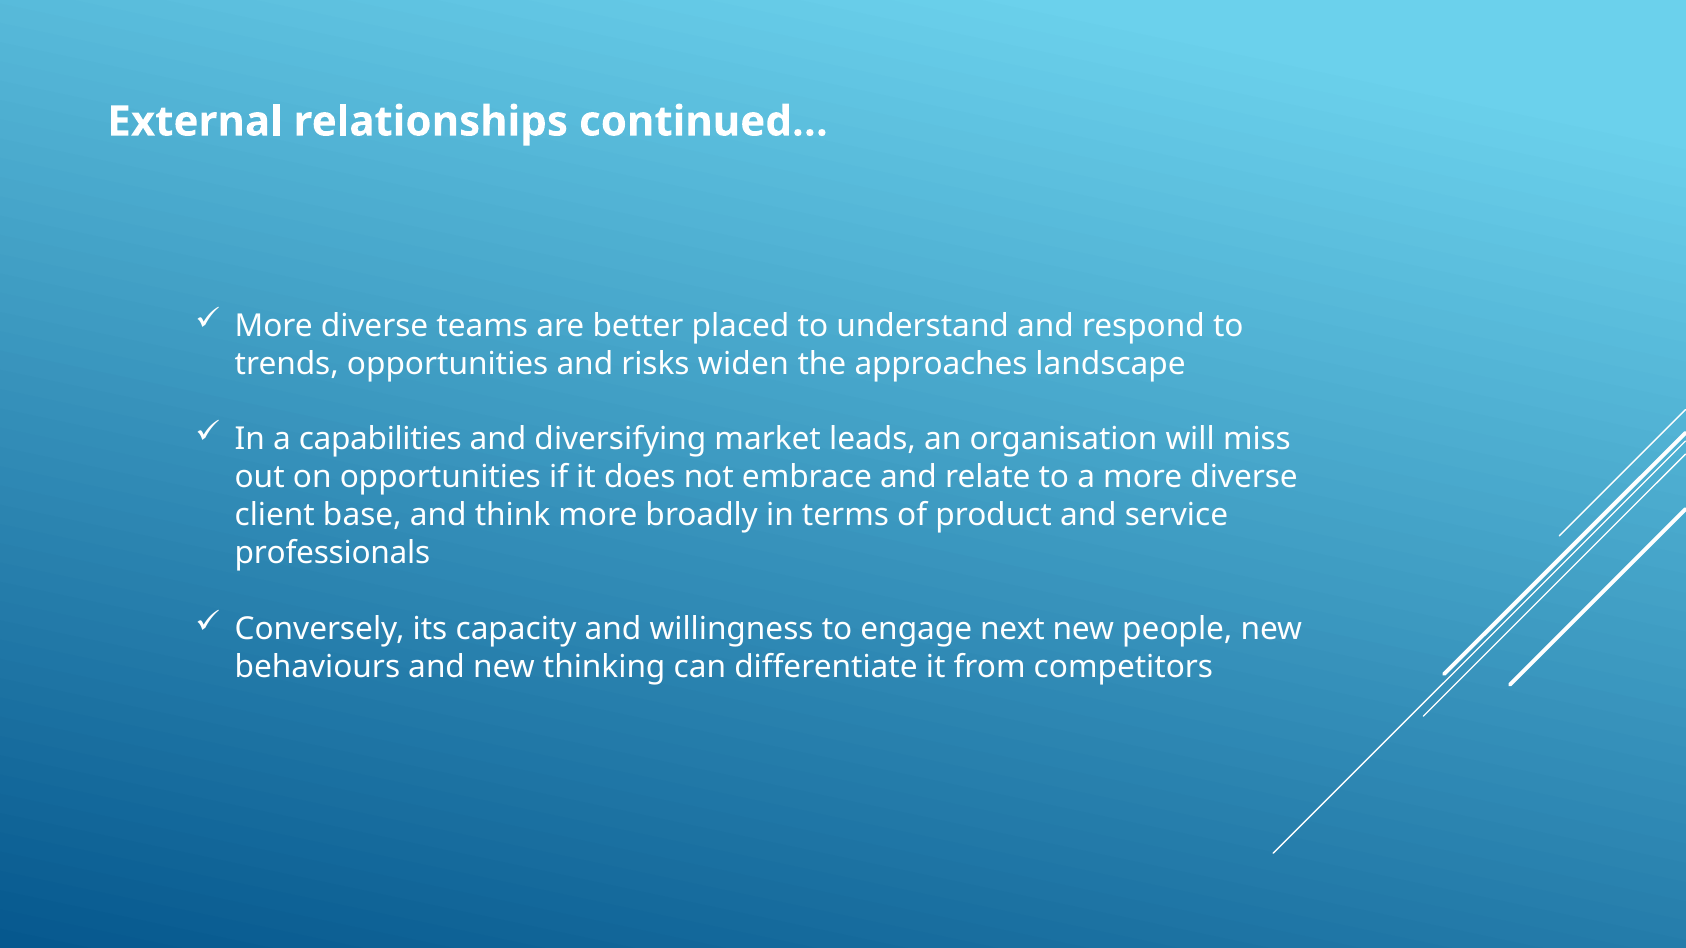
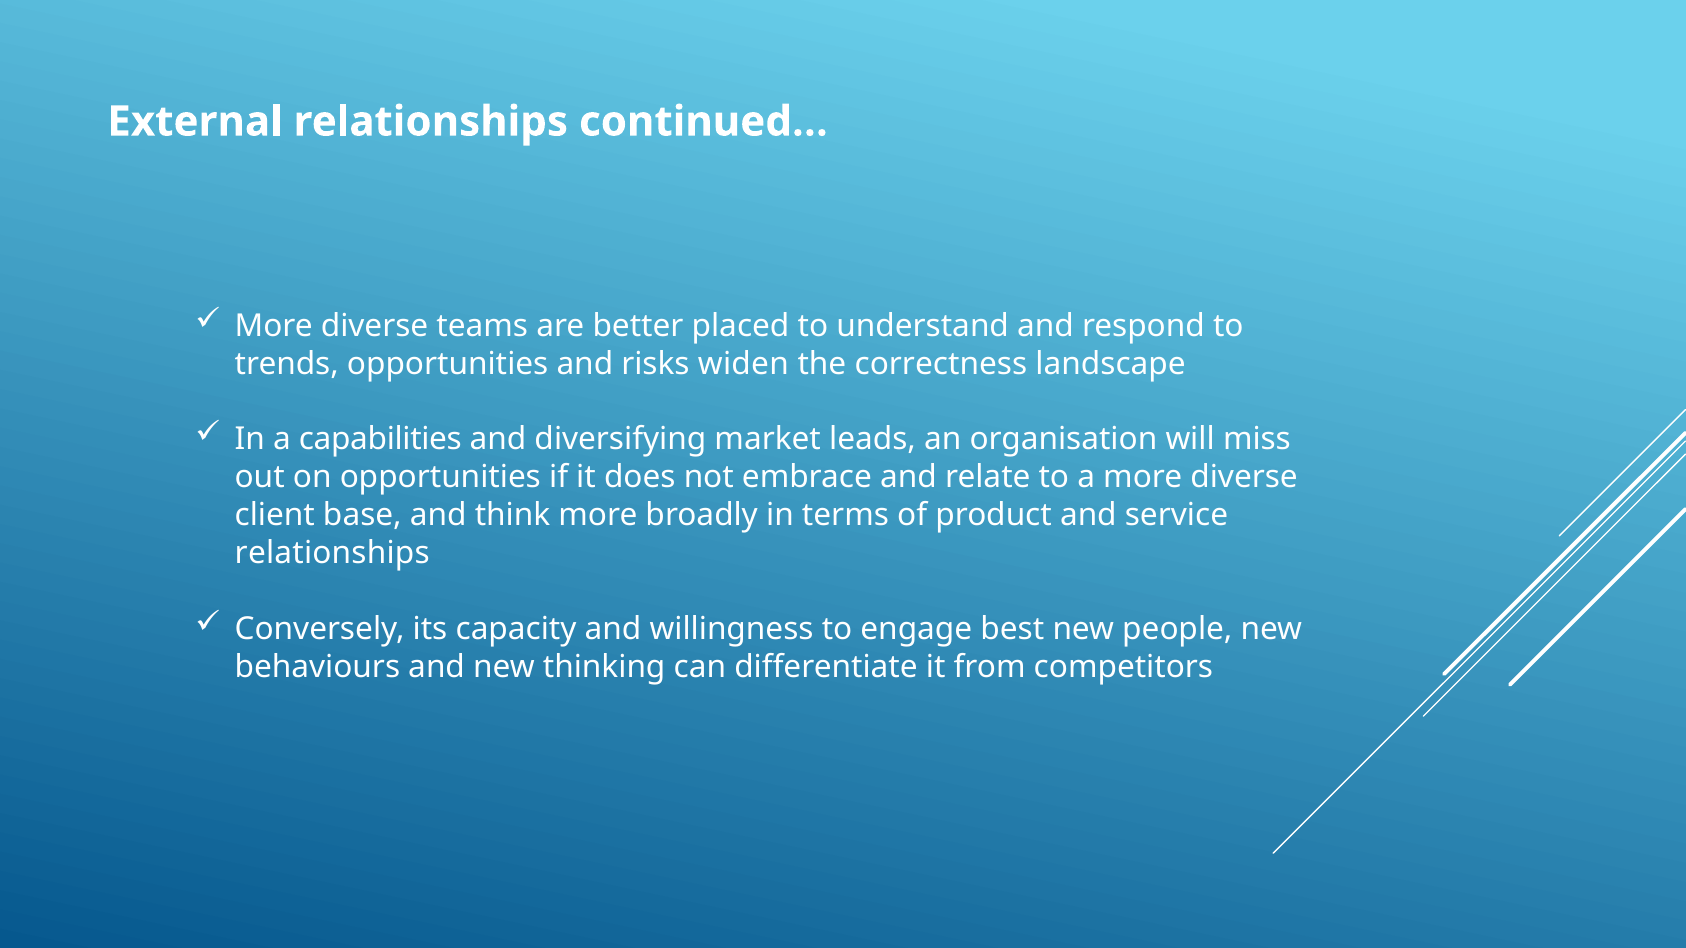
approaches: approaches -> correctness (941, 364)
professionals: professionals -> relationships (332, 554)
next: next -> best (1012, 629)
